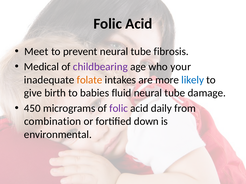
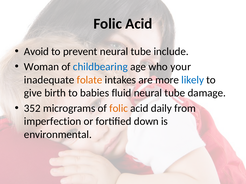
Meet: Meet -> Avoid (36, 52)
fibrosis: fibrosis -> include (171, 52)
Medical: Medical -> Woman (41, 67)
childbearing colour: purple -> blue (100, 67)
450: 450 -> 352 (32, 109)
folic colour: purple -> orange (119, 109)
combination: combination -> imperfection (53, 122)
